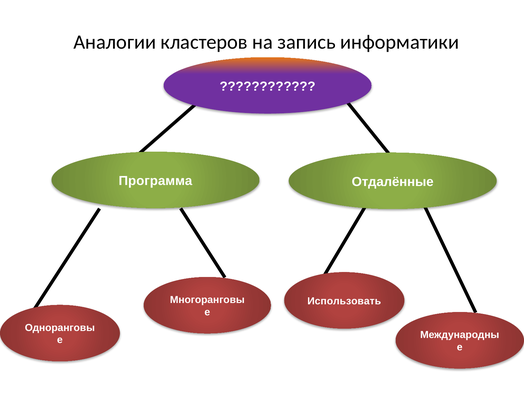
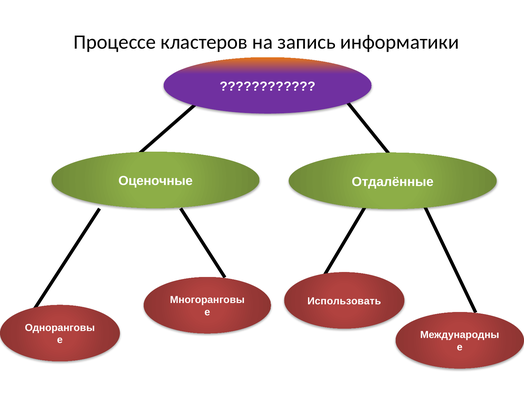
Аналогии: Аналогии -> Процессе (115, 42)
Программа: Программа -> Оценочные (156, 181)
